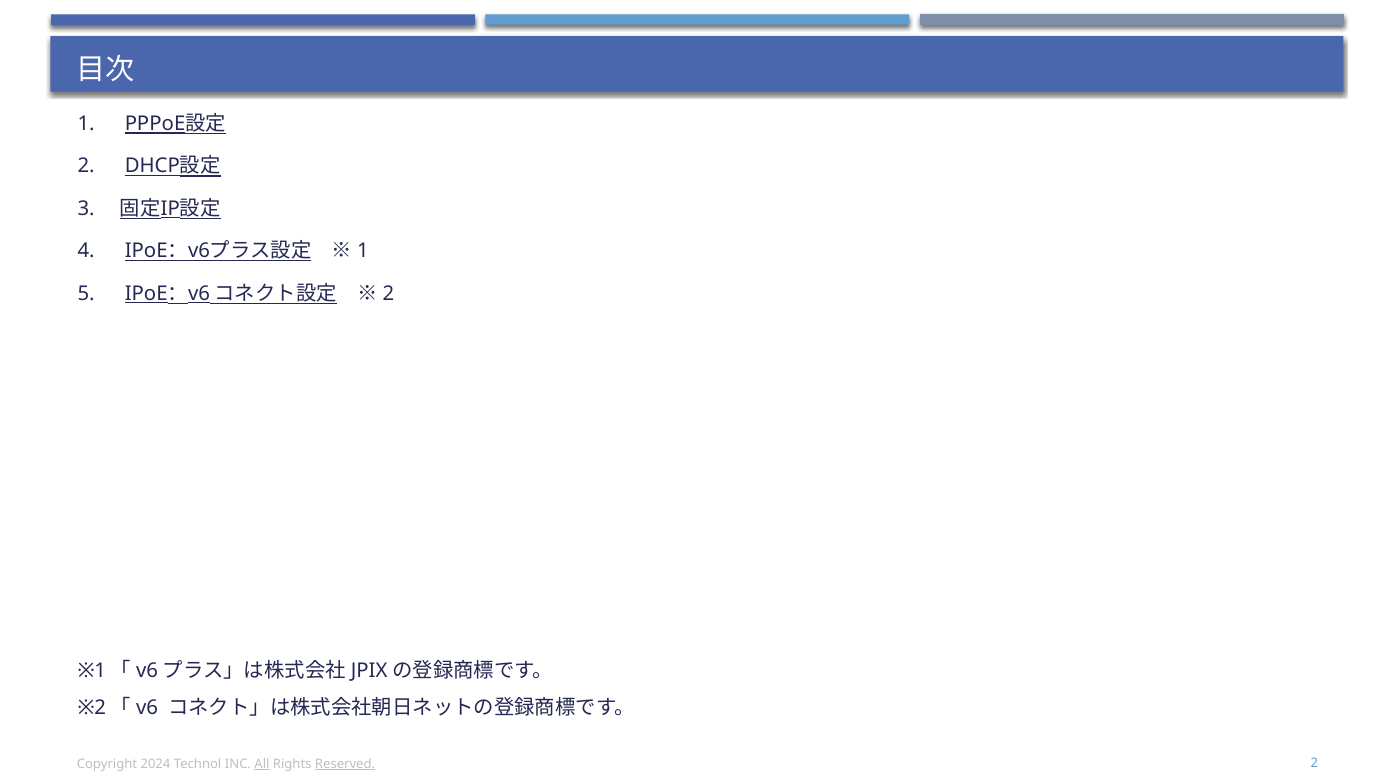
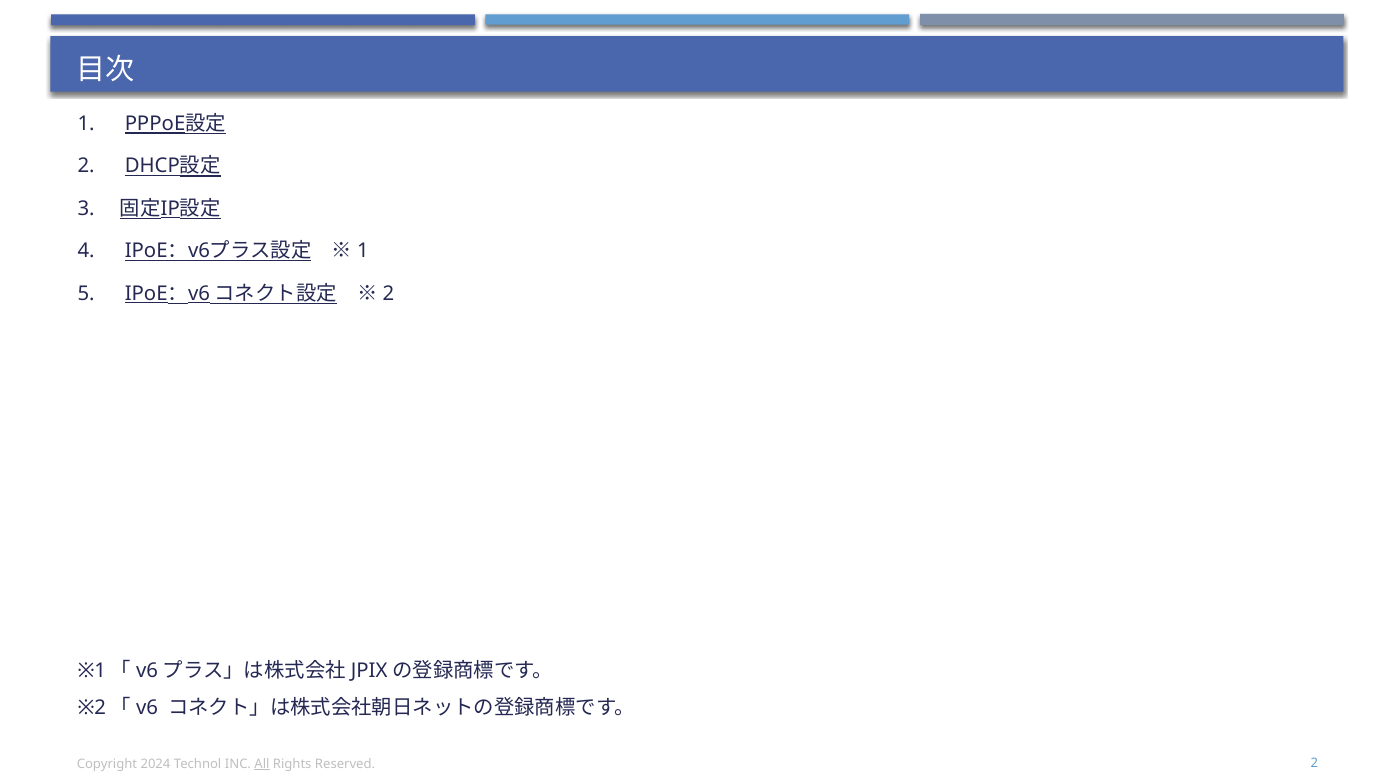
Reserved underline: present -> none (345, 765)
